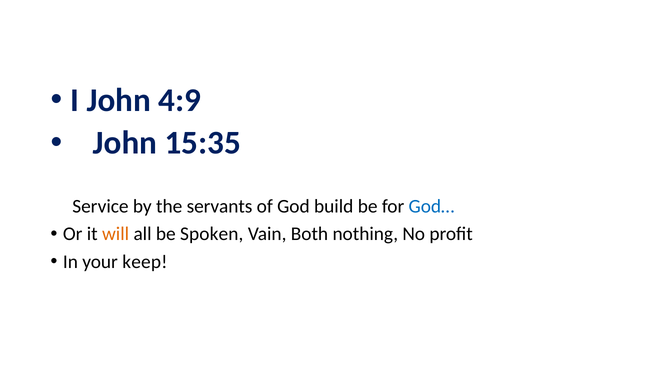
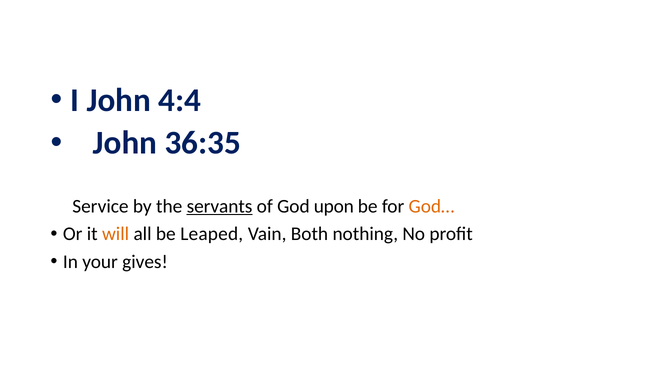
4:9: 4:9 -> 4:4 (180, 100)
15:35: 15:35 -> 36:35 (203, 143)
servants underline: none -> present (220, 206)
build: build -> upon (334, 206)
God… colour: blue -> orange (432, 206)
Spoken: Spoken -> Leaped (212, 234)
keep: keep -> gives (145, 262)
